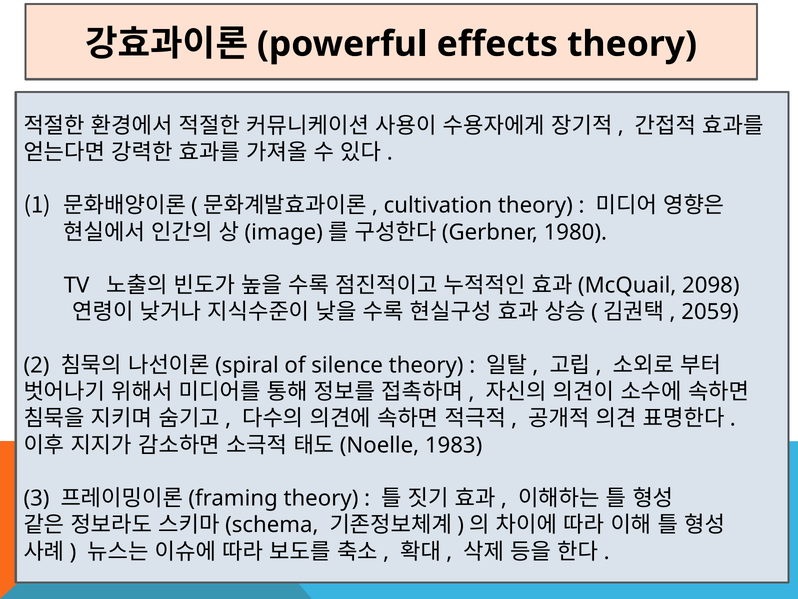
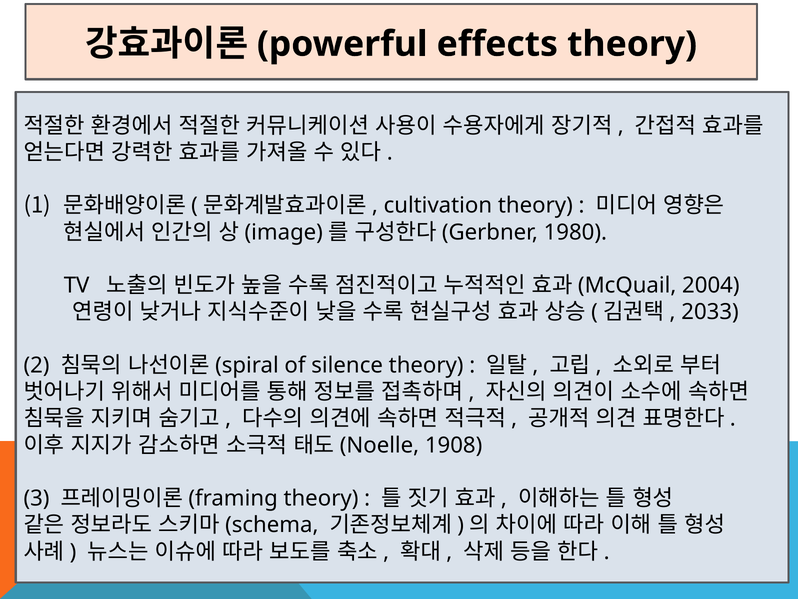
2098: 2098 -> 2004 (711, 285)
2059: 2059 -> 2033 (710, 312)
1983: 1983 -> 1908 (454, 445)
